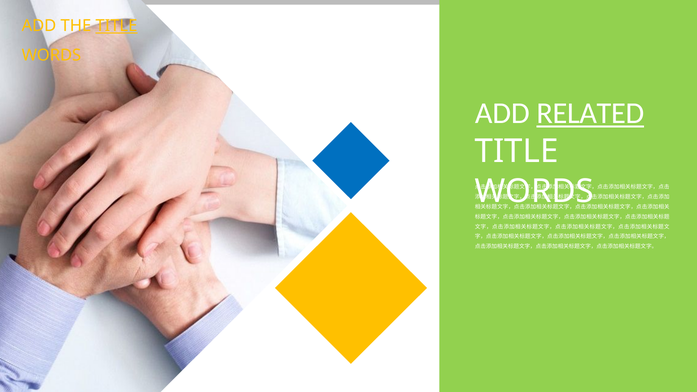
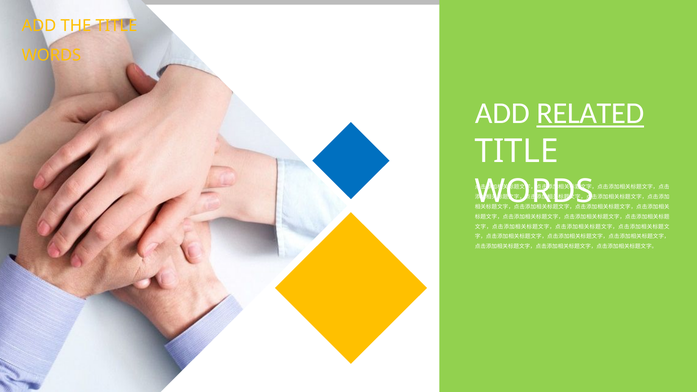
TITLE underline: present -> none (116, 26)
